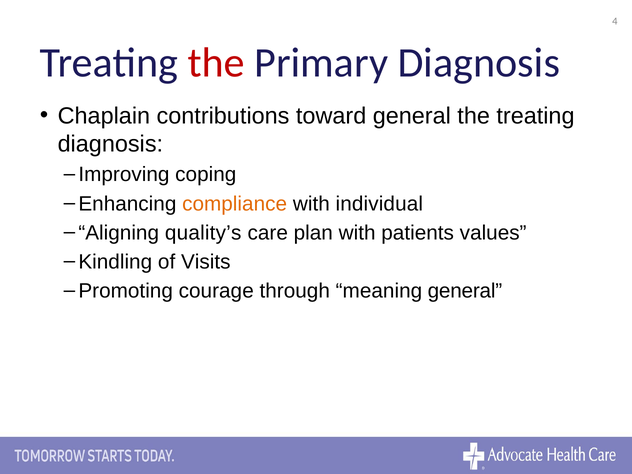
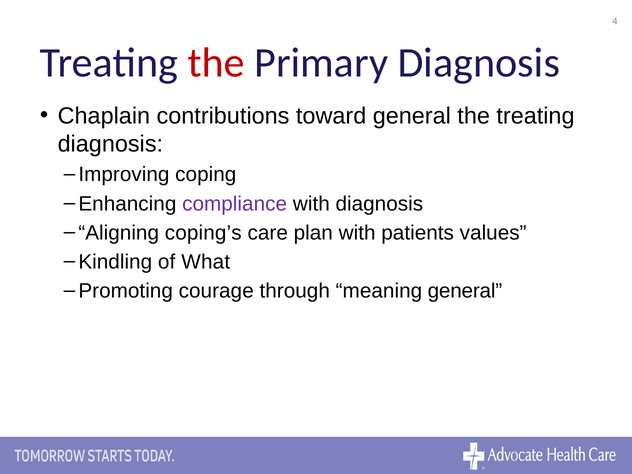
compliance colour: orange -> purple (235, 204)
with individual: individual -> diagnosis (379, 204)
quality’s: quality’s -> coping’s (203, 233)
Visits: Visits -> What (206, 262)
